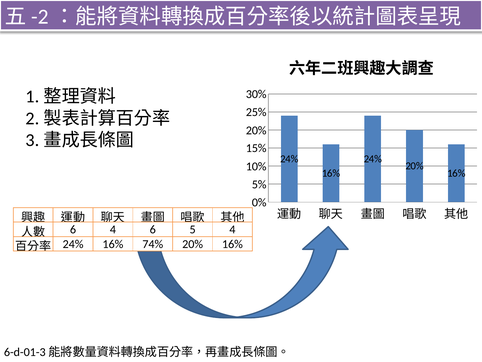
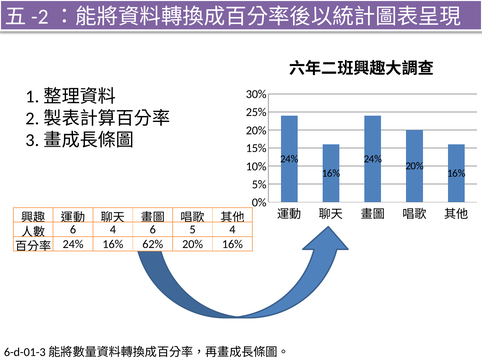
74%: 74% -> 62% (153, 244)
